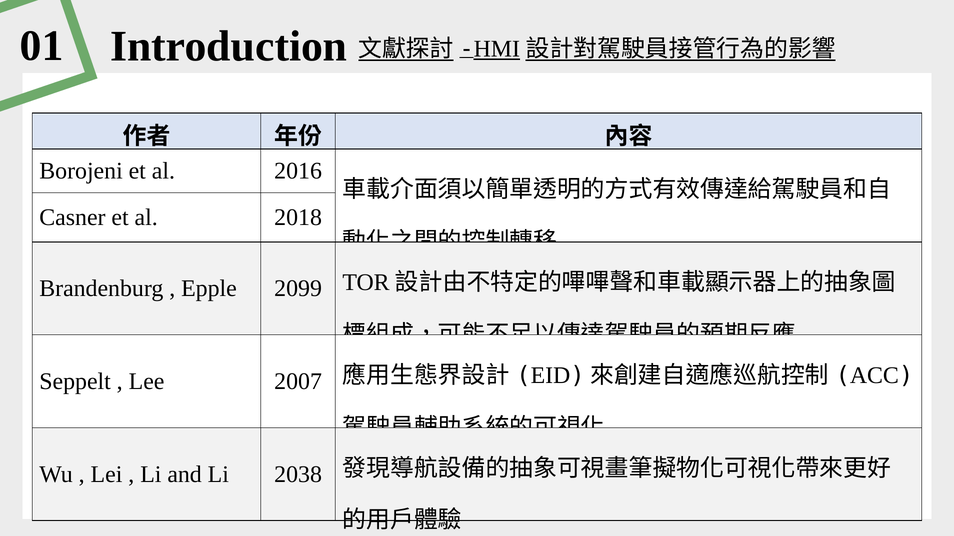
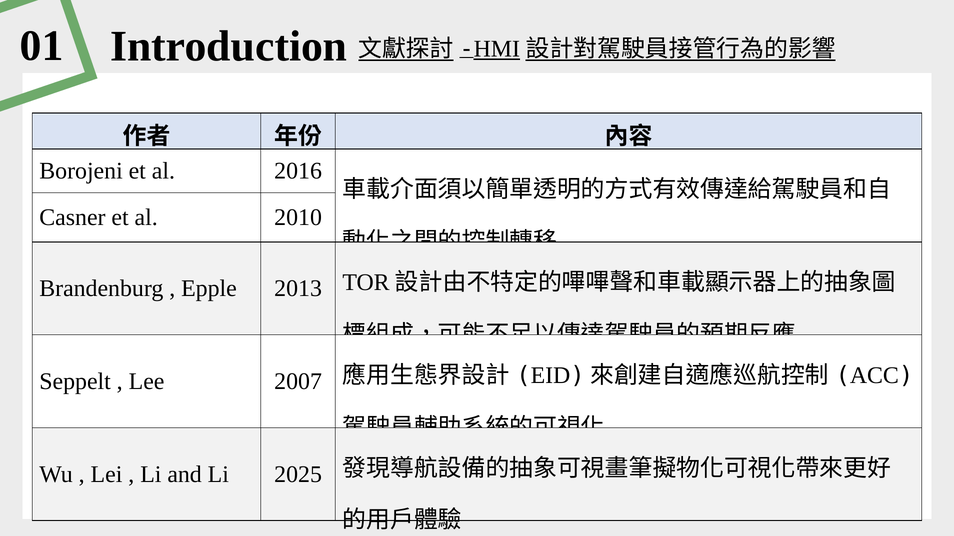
2018: 2018 -> 2010 (298, 218)
2099: 2099 -> 2013 (298, 289)
2038: 2038 -> 2025 (298, 475)
